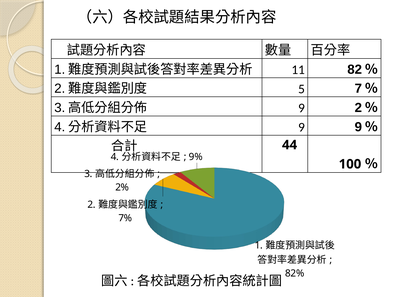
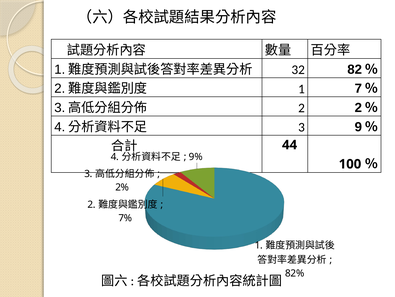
11: 11 -> 32 (298, 70)
5: 5 -> 1 (301, 89)
9: 9 -> 2 (301, 108)
9: 9 -> 3 (301, 127)
